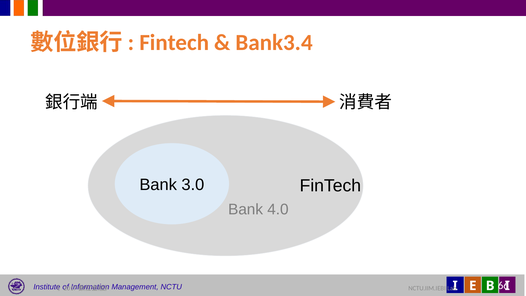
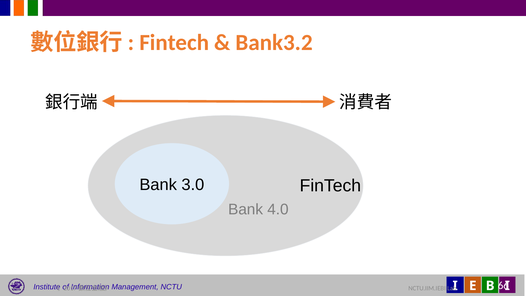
Bank3.4: Bank3.4 -> Bank3.2 (274, 42)
